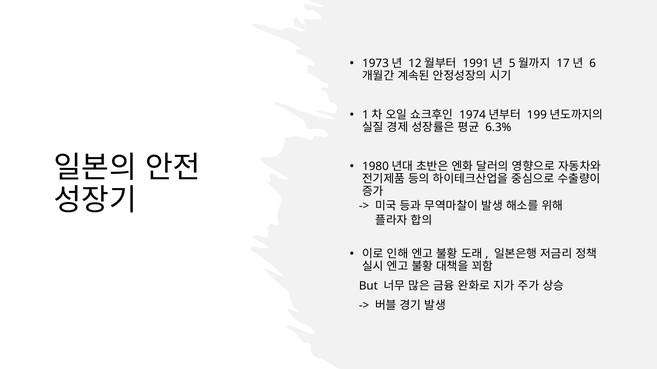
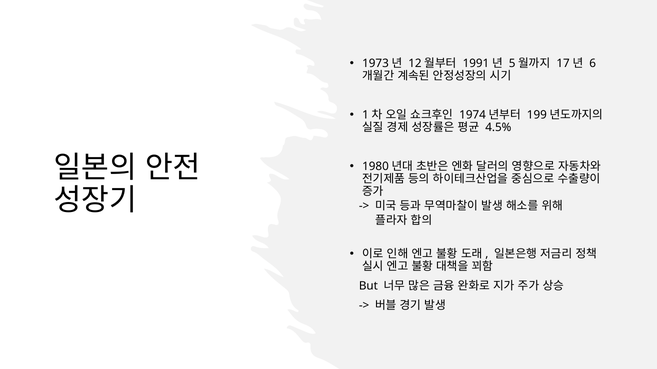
6.3%: 6.3% -> 4.5% (498, 128)
